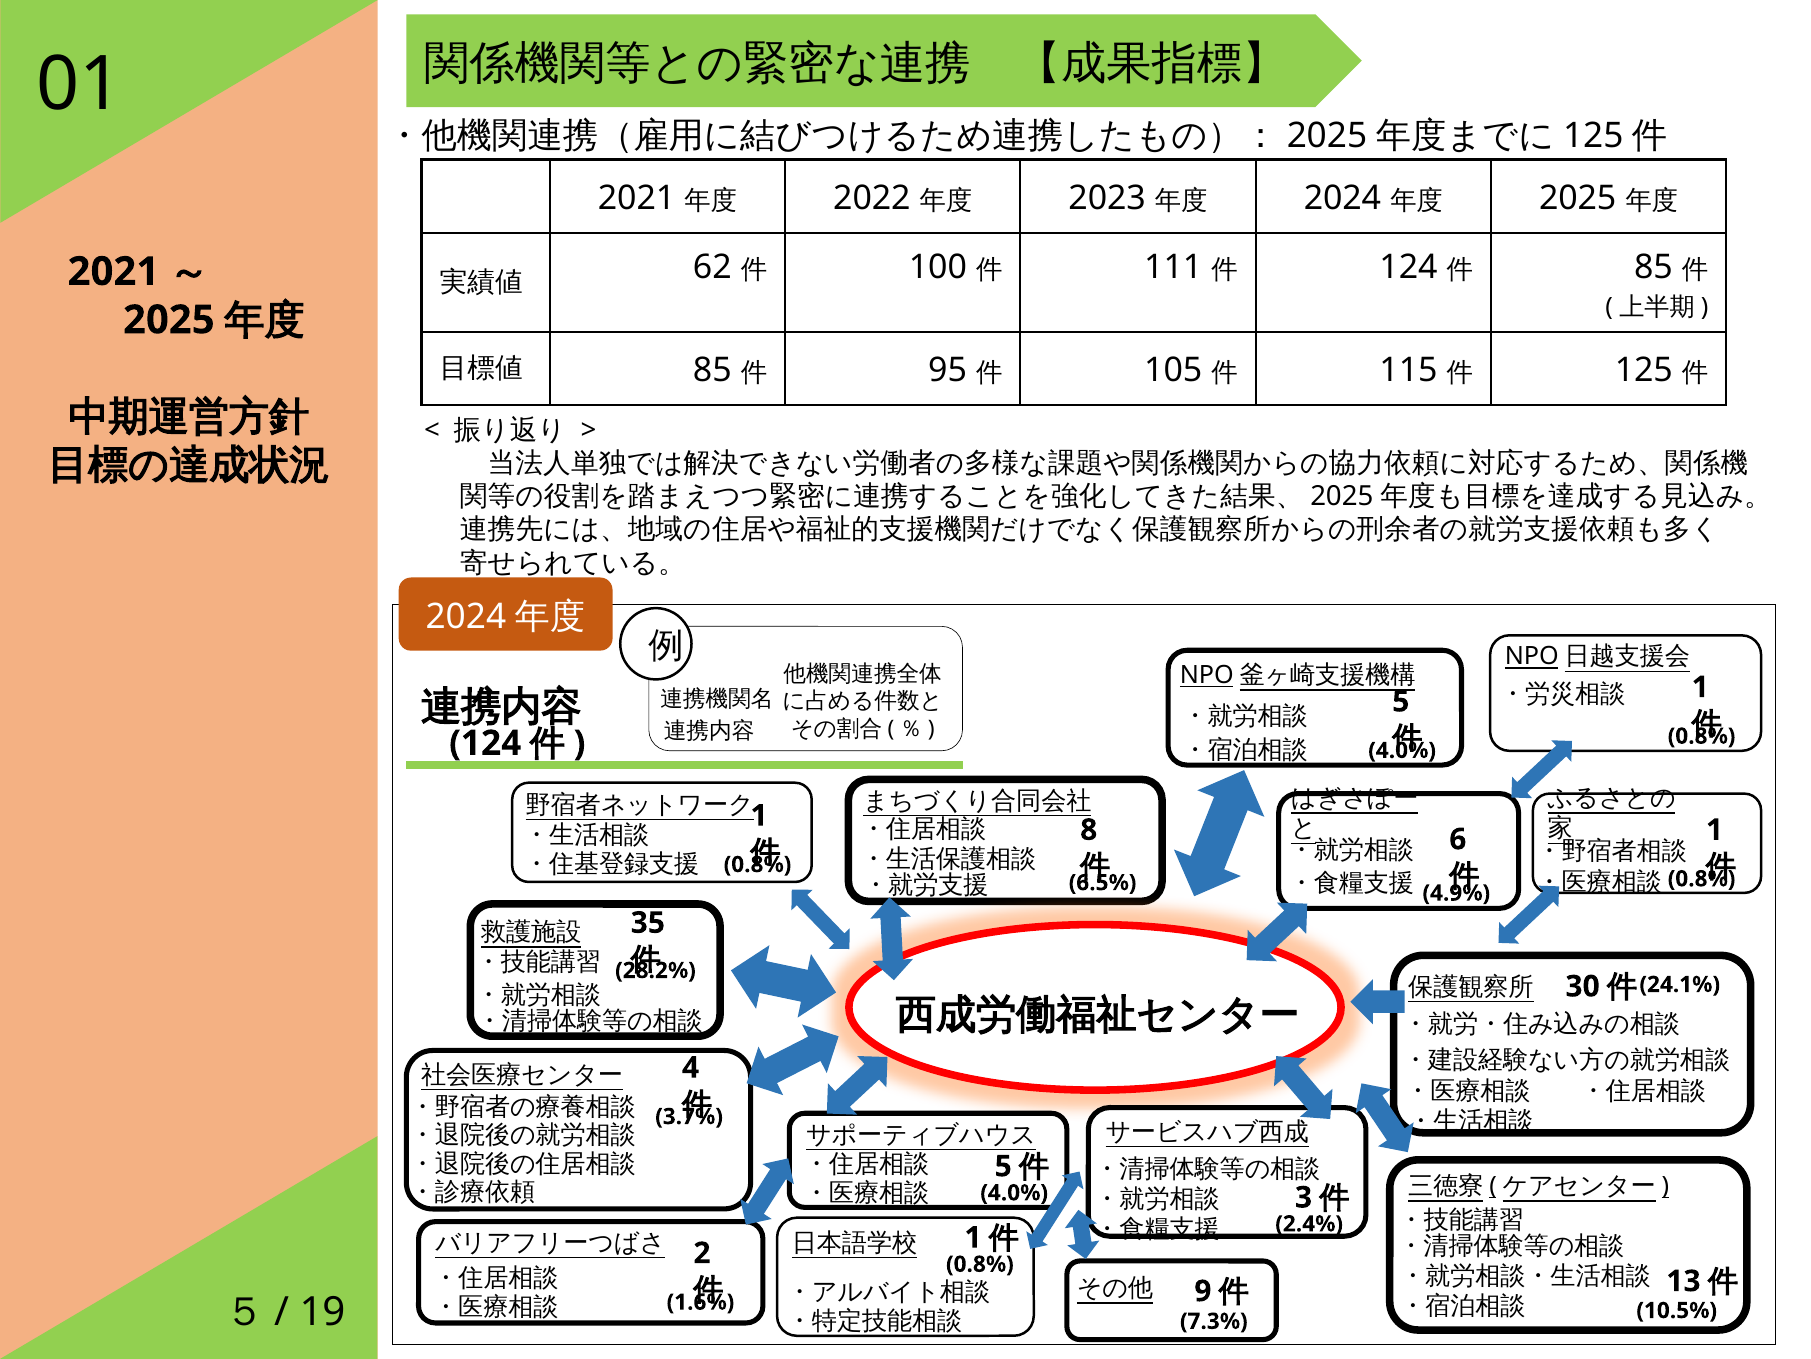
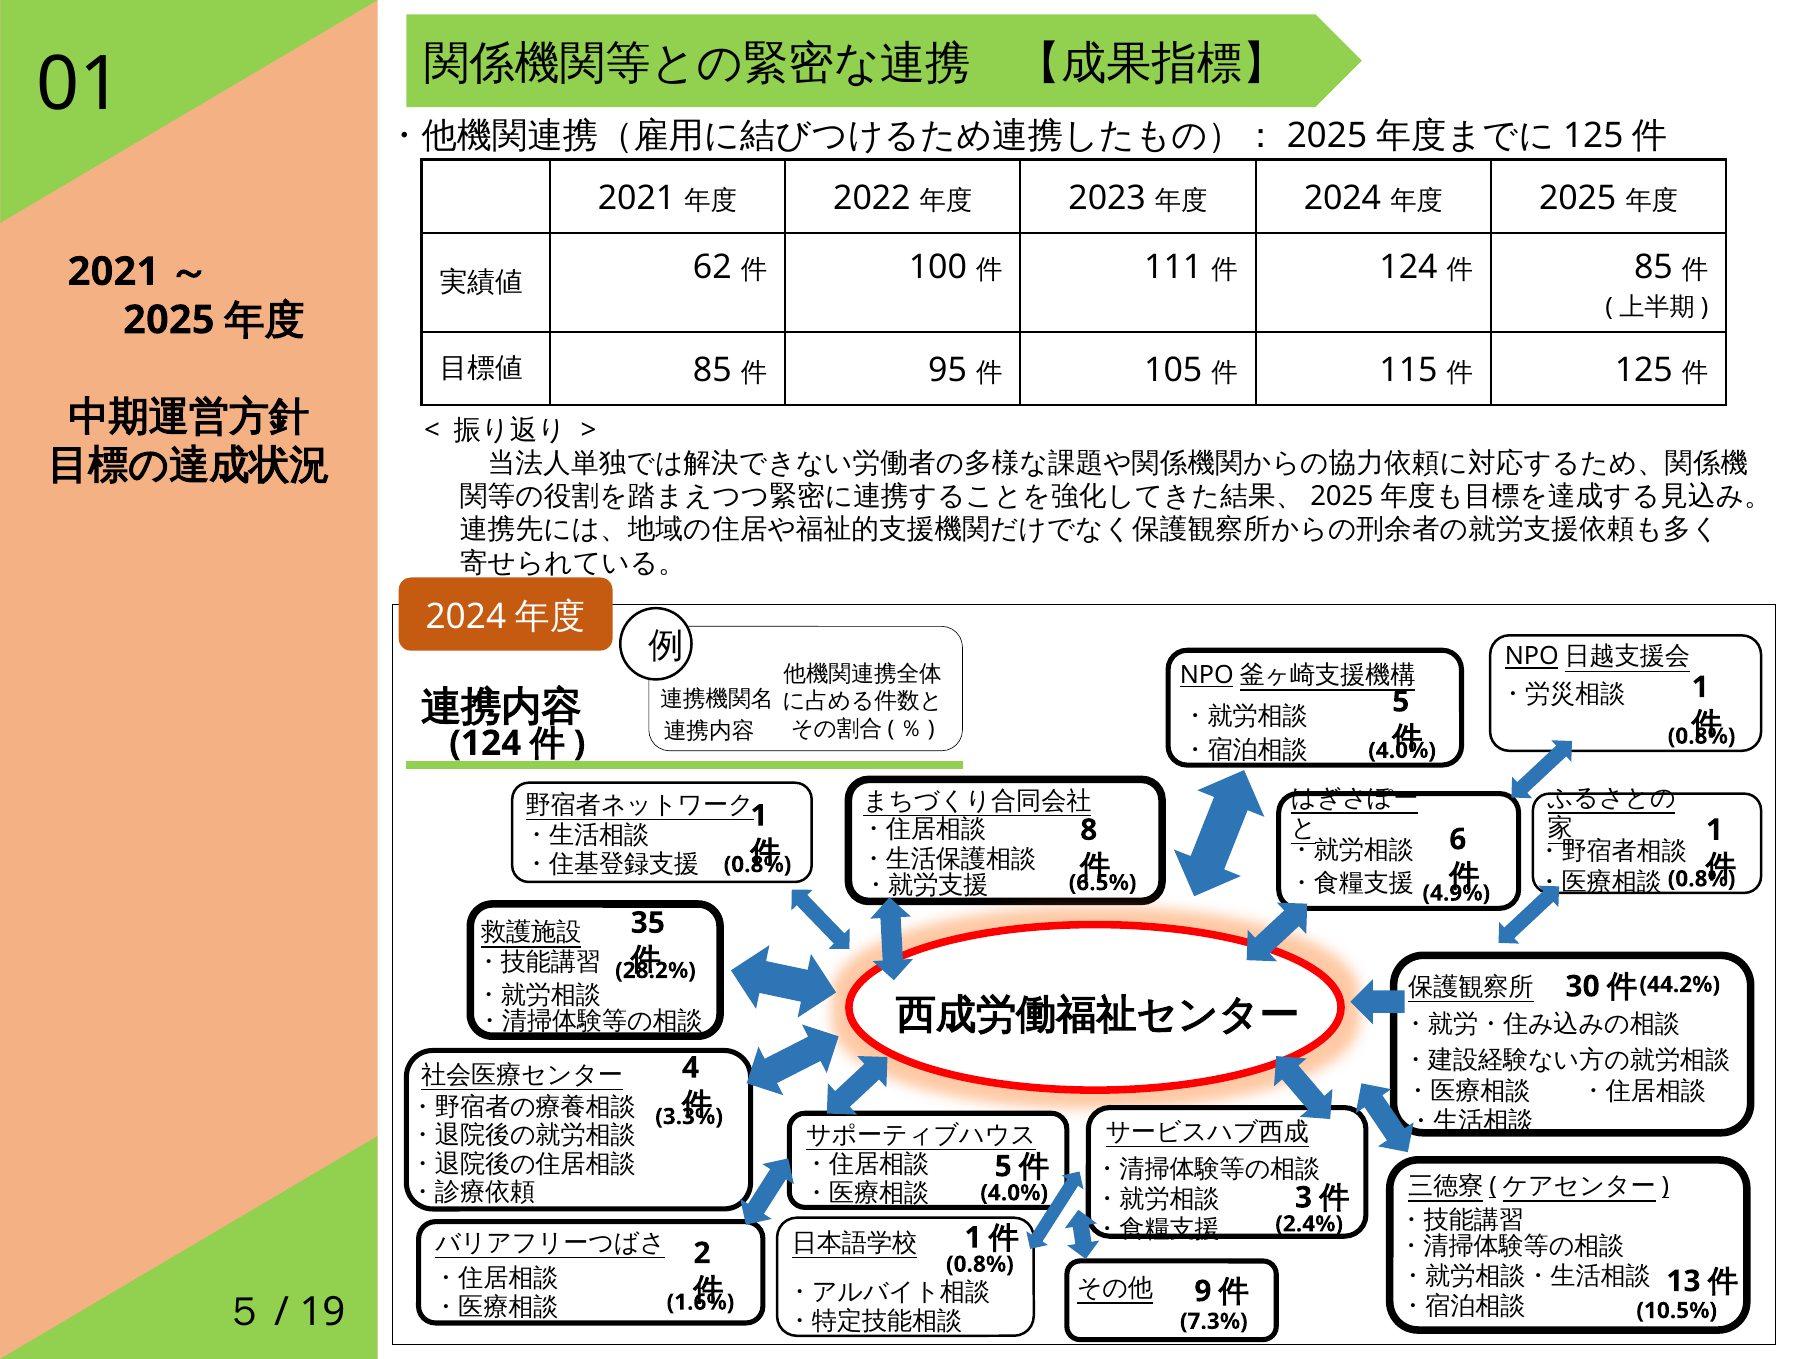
24.1%: 24.1% -> 44.2% (1680, 984)
3.7%: 3.7% -> 3.3% (689, 1116)
